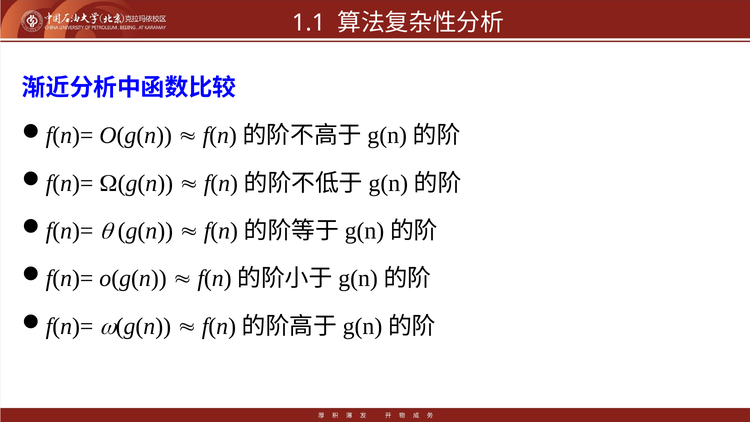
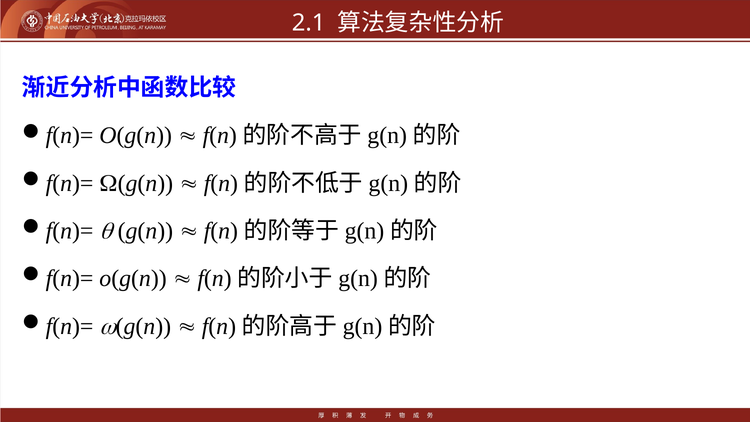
1.1: 1.1 -> 2.1 (309, 23)
